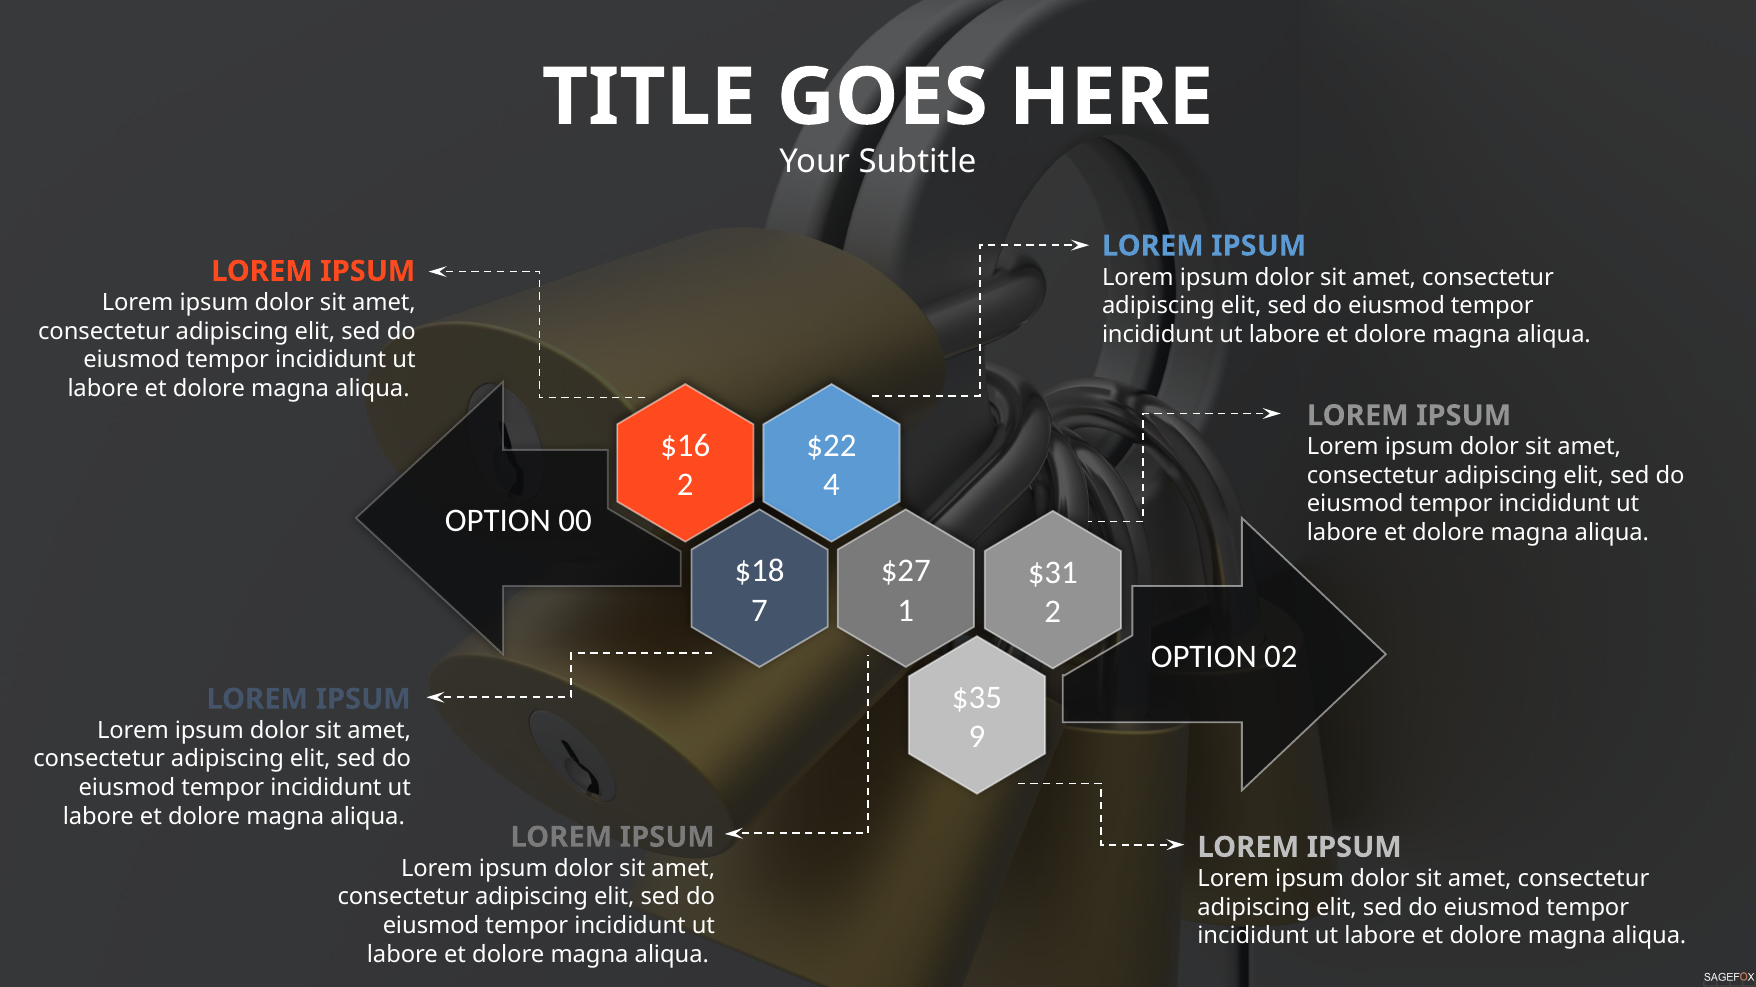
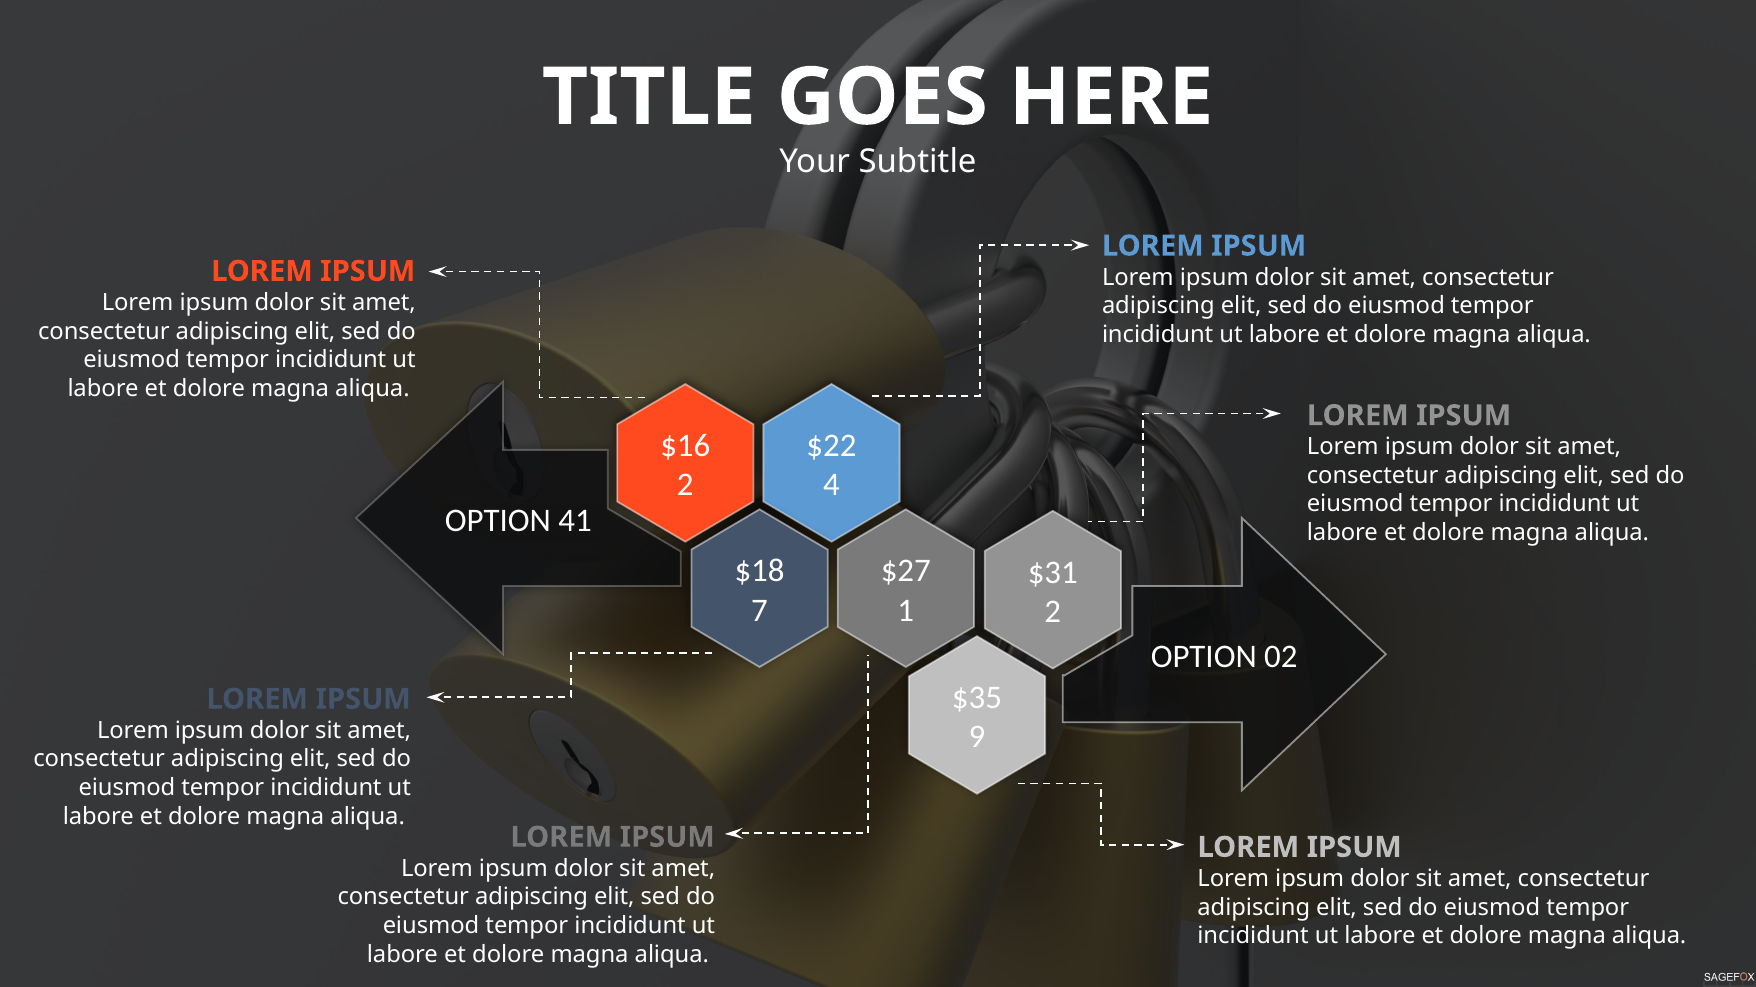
00: 00 -> 41 (575, 521)
